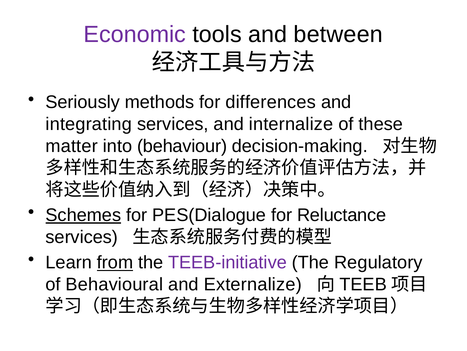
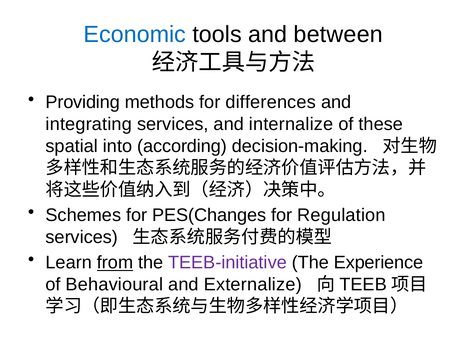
Economic colour: purple -> blue (135, 34)
Seriously: Seriously -> Providing (83, 102)
matter: matter -> spatial (72, 146)
behaviour: behaviour -> according (182, 146)
Schemes underline: present -> none (83, 215)
PES(Dialogue: PES(Dialogue -> PES(Changes (209, 215)
Reluctance: Reluctance -> Regulation (341, 215)
Regulatory: Regulatory -> Experience (379, 262)
